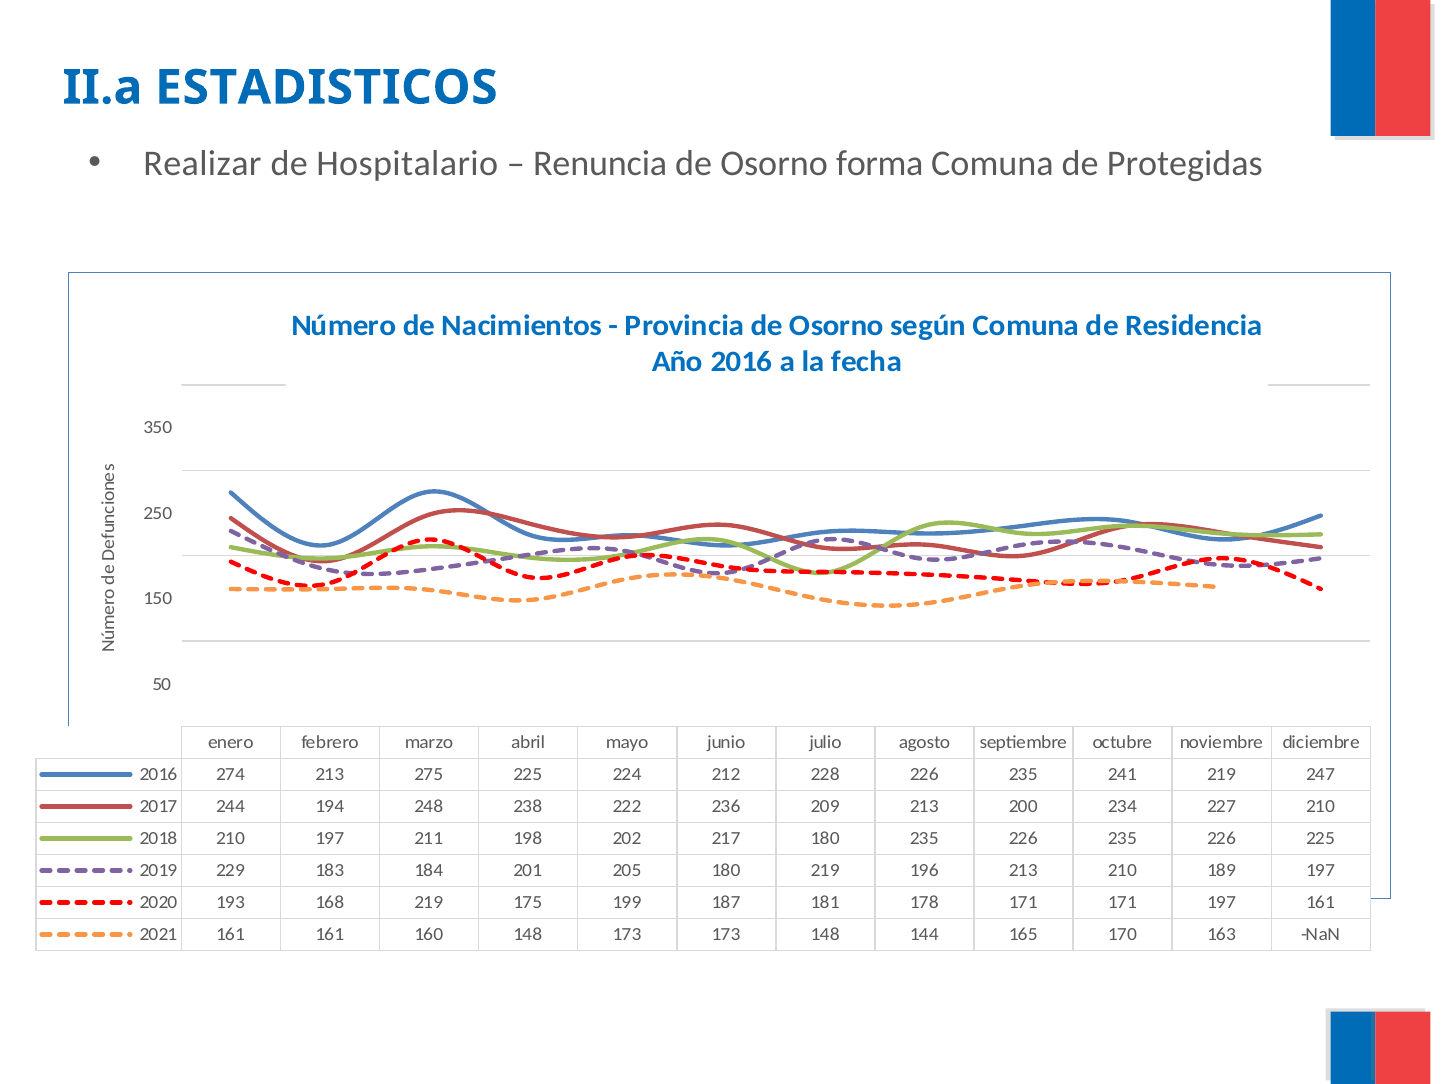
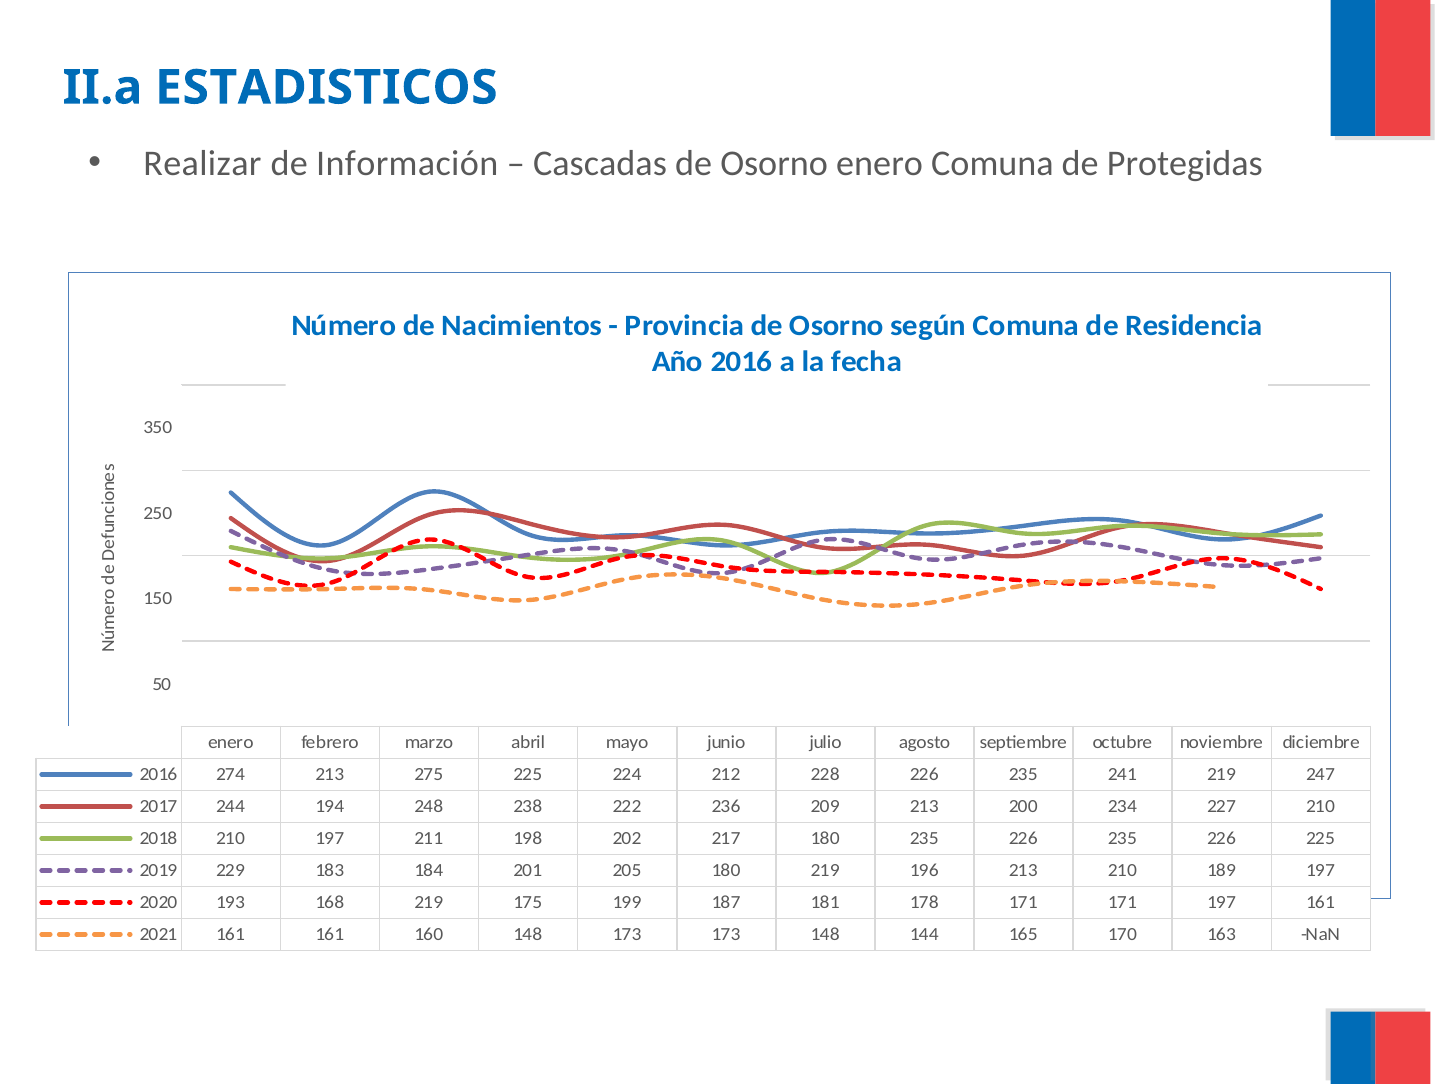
Hospitalario: Hospitalario -> Información (407, 164)
Renuncia: Renuncia -> Cascadas (600, 164)
Osorno forma: forma -> enero (880, 164)
